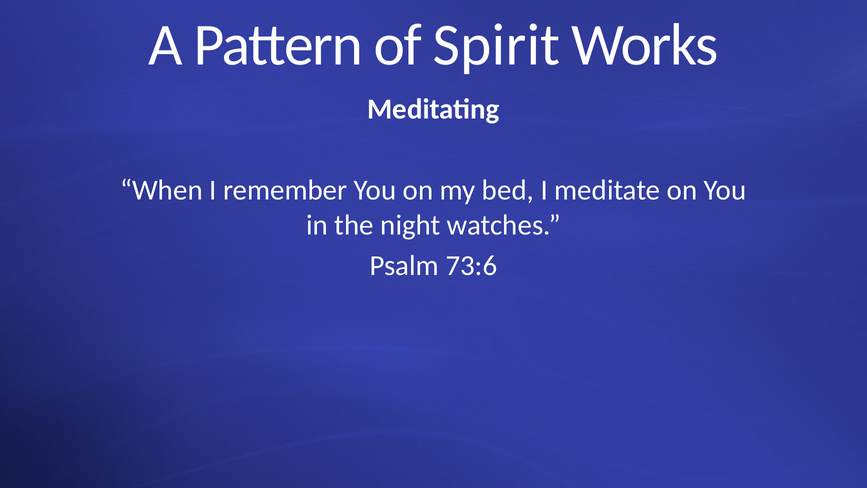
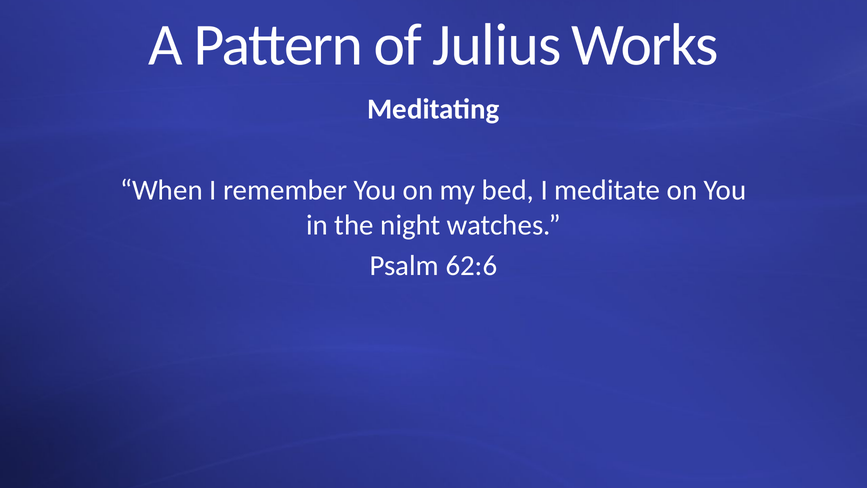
Spirit: Spirit -> Julius (497, 45)
73:6: 73:6 -> 62:6 (471, 265)
